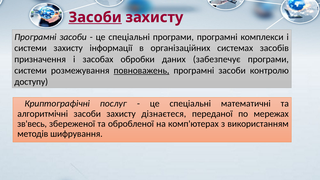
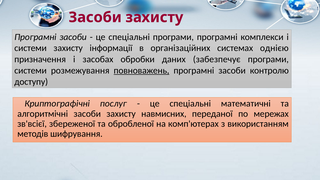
Засоби underline: present -> none (95, 17)
засобів: засобів -> однією (274, 48)
дізнаєтеся: дізнаєтеся -> навмисних (164, 114)
зв'весь: зв'весь -> зв'всієї (32, 124)
